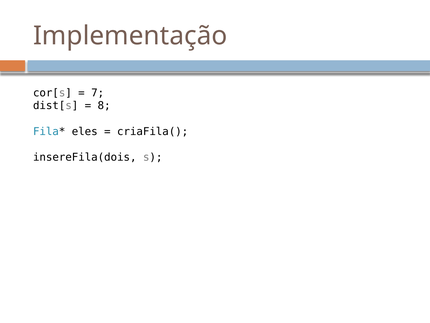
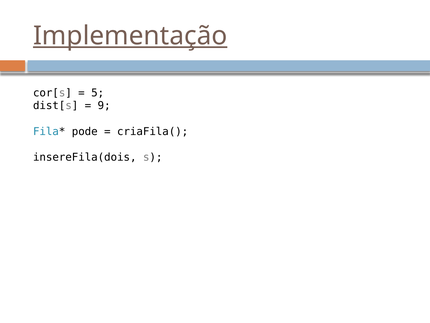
Implementação underline: none -> present (130, 36)
7: 7 -> 5 (98, 93)
8: 8 -> 9 (104, 106)
eles: eles -> pode (85, 131)
